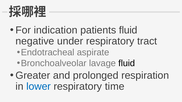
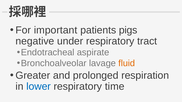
indication: indication -> important (56, 30)
patients fluid: fluid -> pigs (128, 30)
fluid colour: black -> orange (127, 63)
